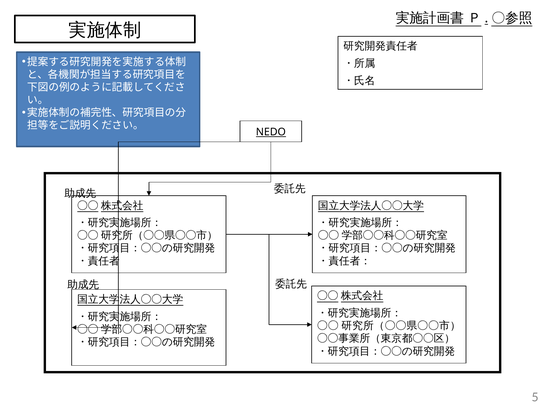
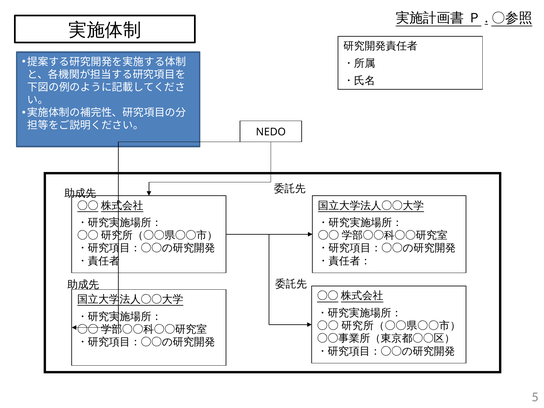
NEDO underline: present -> none (271, 132)
